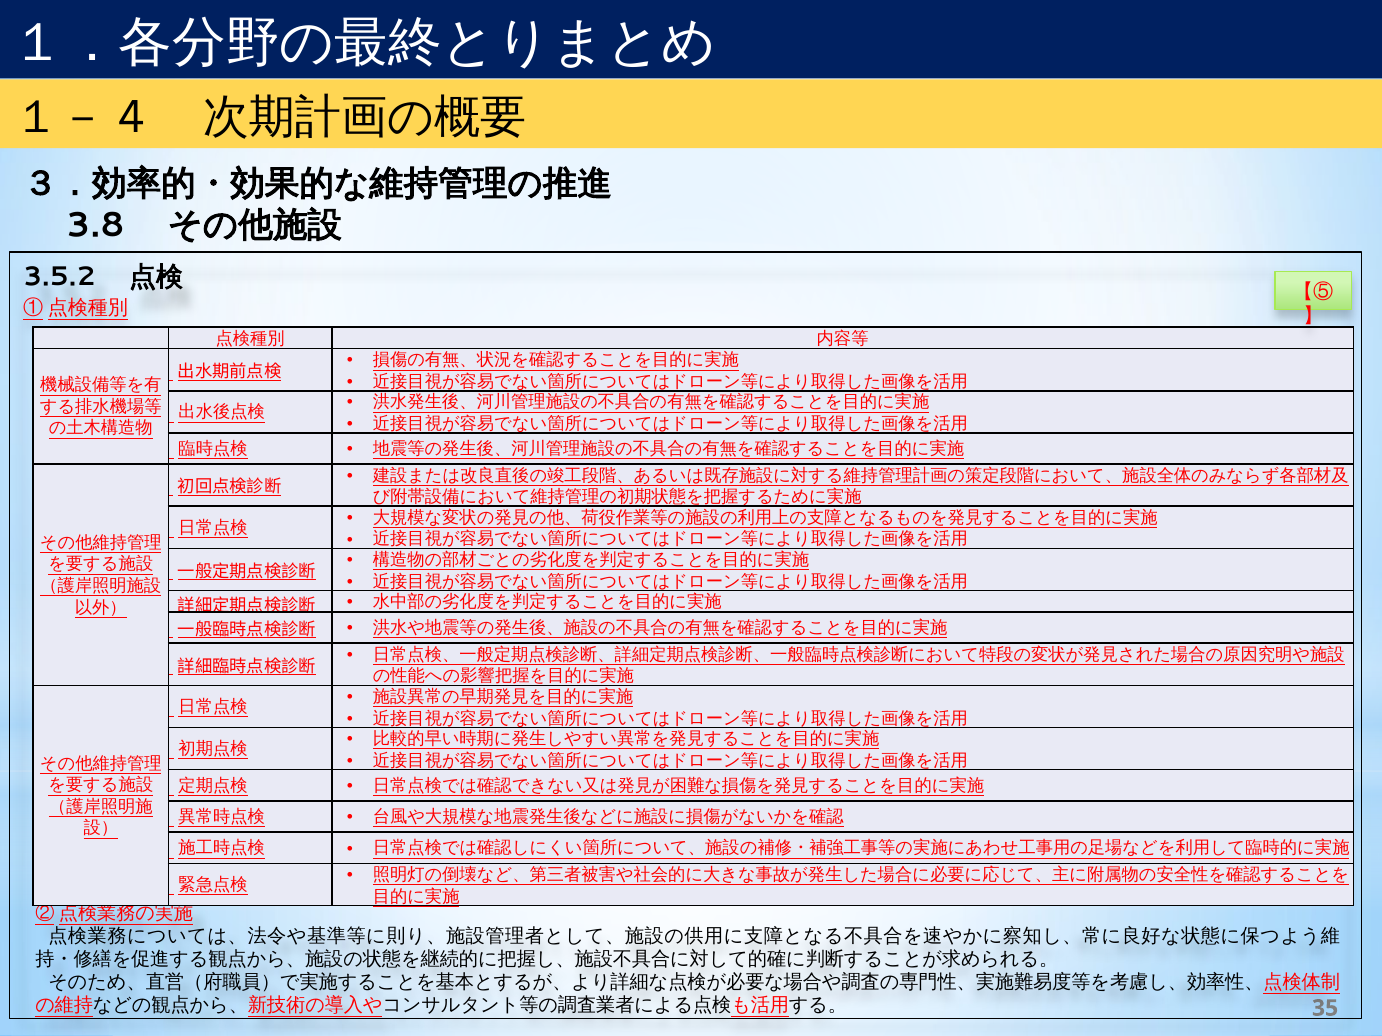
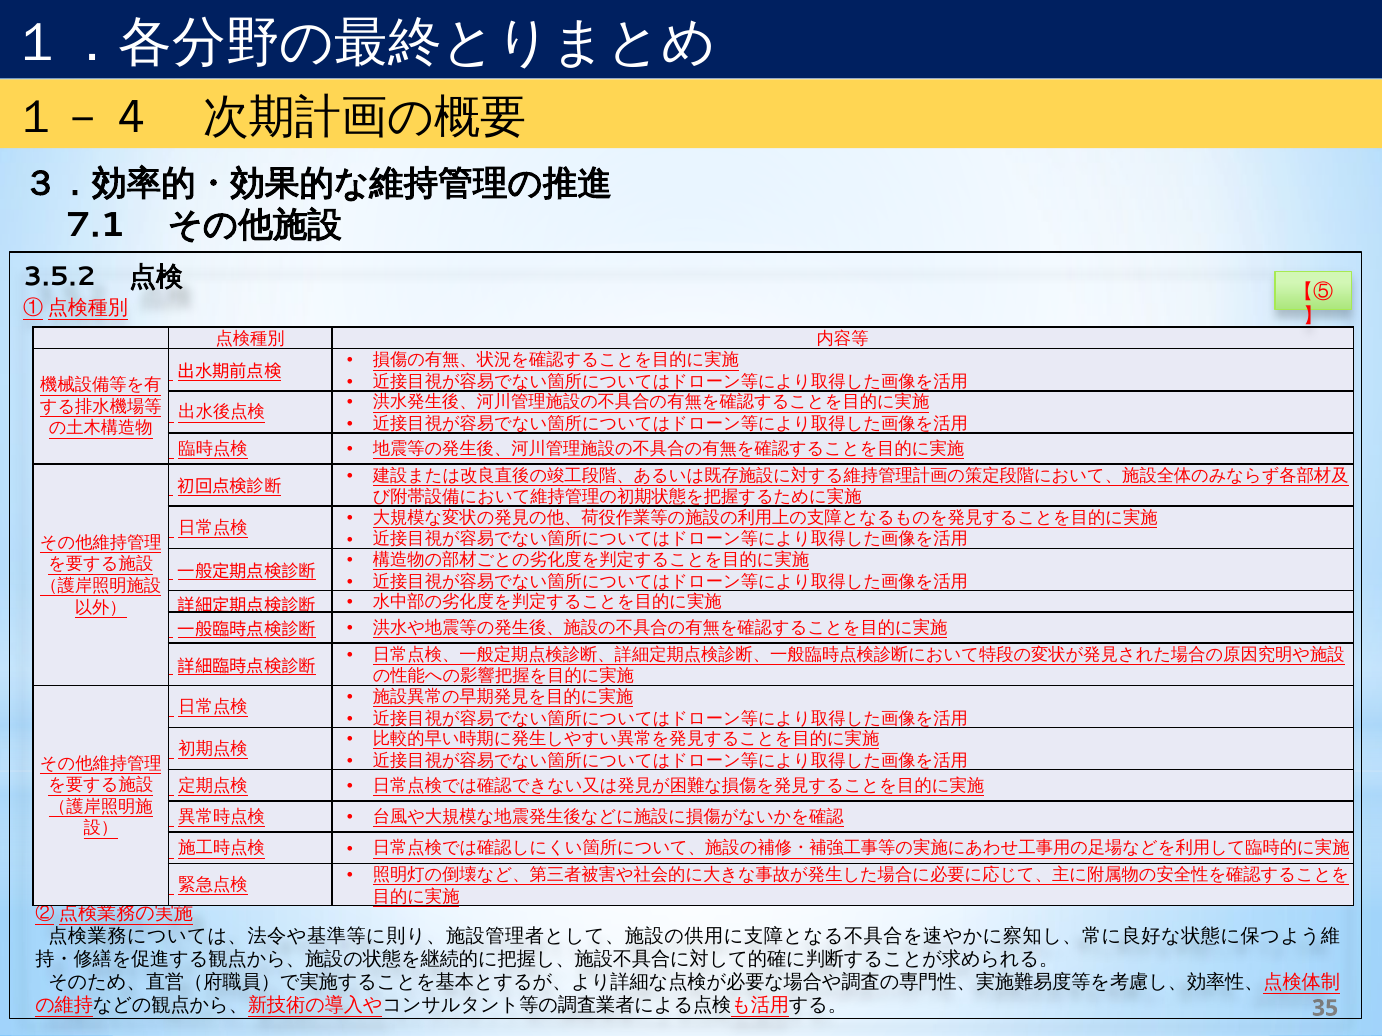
3.8: 3.8 -> 7.1 (95, 225)
